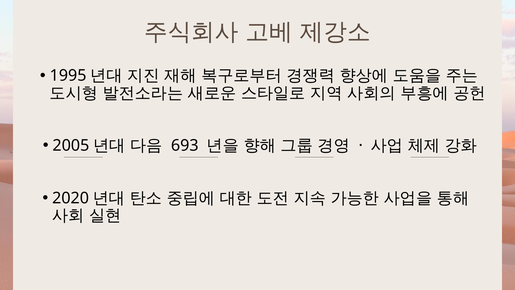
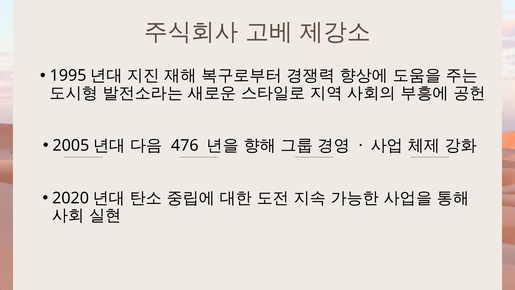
693: 693 -> 476 (185, 145)
